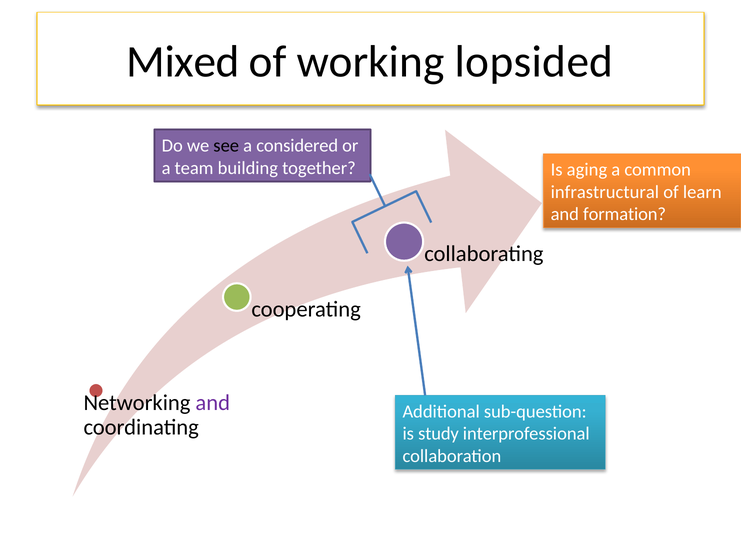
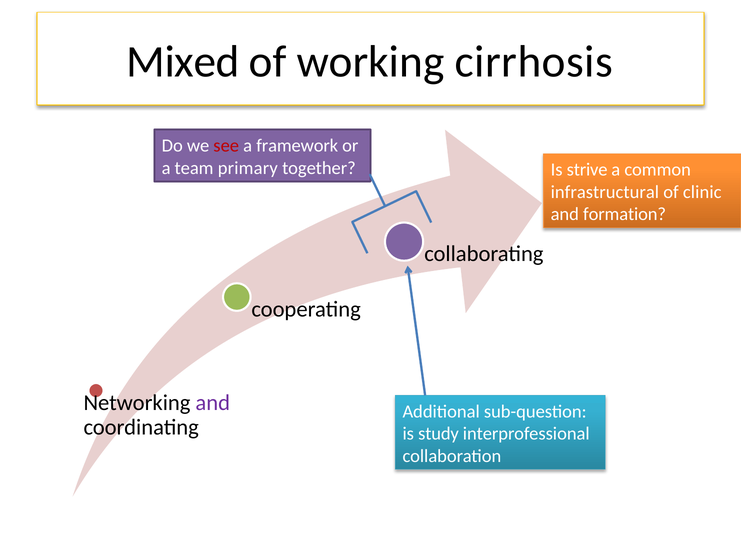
lopsided: lopsided -> cirrhosis (534, 62)
see colour: black -> red (226, 146)
considered: considered -> framework (297, 146)
building: building -> primary (248, 168)
aging: aging -> strive (587, 170)
learn: learn -> clinic (702, 192)
